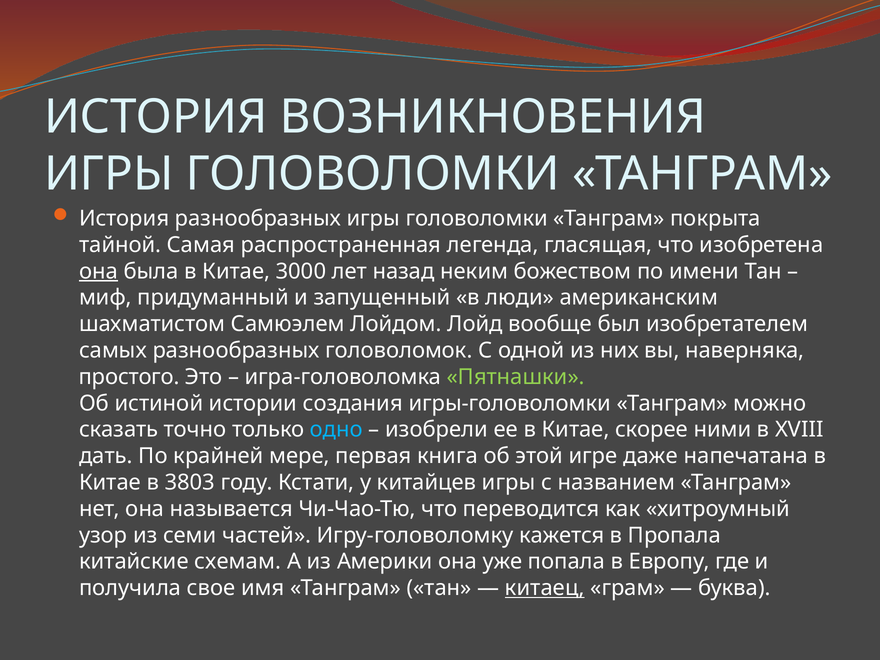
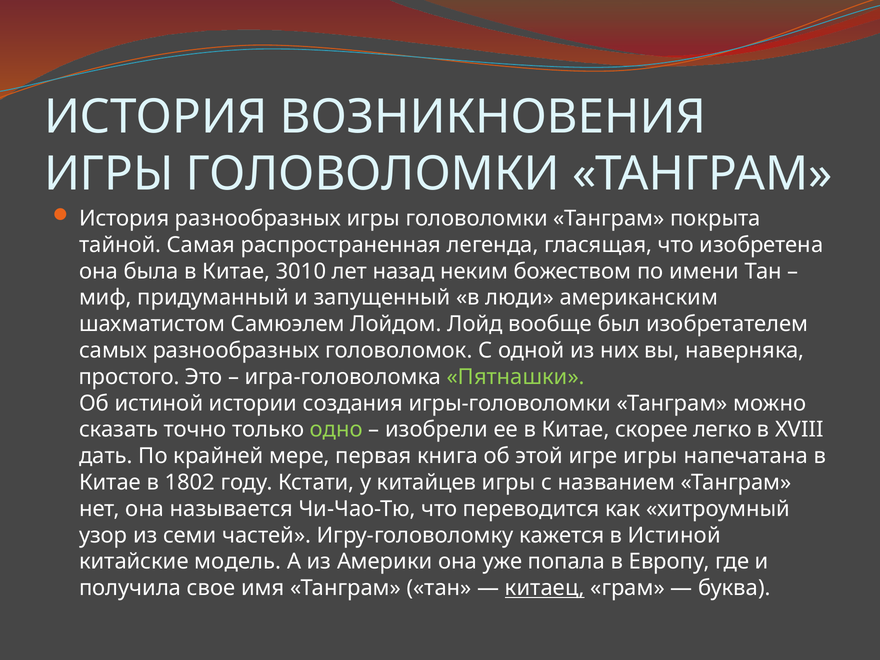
она underline: present -> none (98, 271)
3000: 3000 -> 3010 (301, 271)
одно colour: light blue -> light green (336, 430)
ними: ними -> легко (722, 430)
игре даже: даже -> игры (650, 456)
3803: 3803 -> 1802 (190, 482)
в Пропала: Пропала -> Истиной (674, 535)
схемам: схемам -> модель (238, 562)
